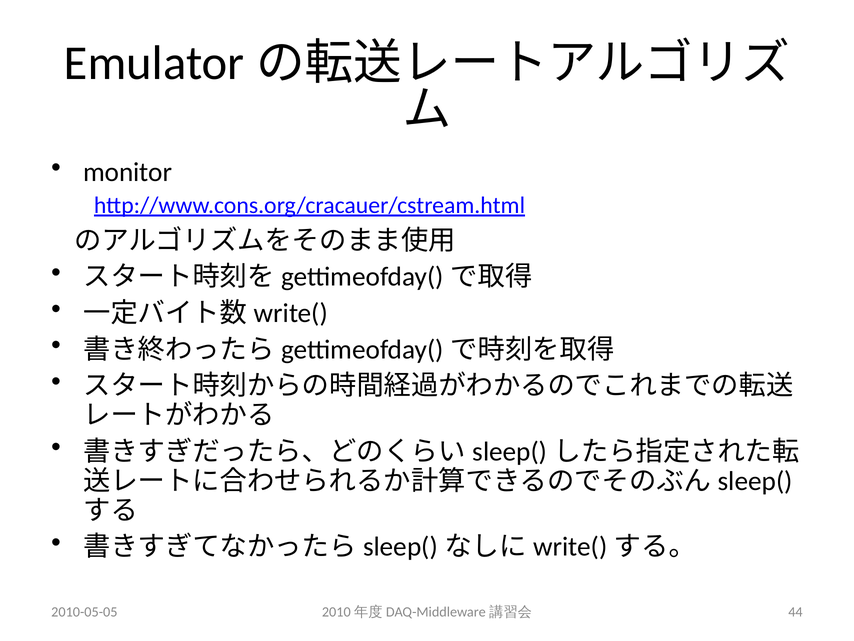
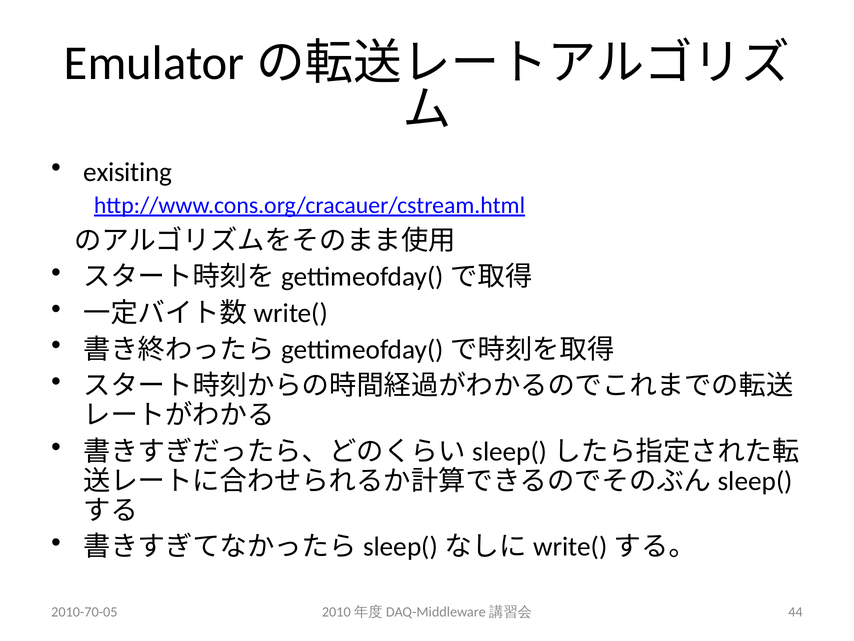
monitor: monitor -> exisiting (128, 172)
2010-05-05: 2010-05-05 -> 2010-70-05 (84, 612)
